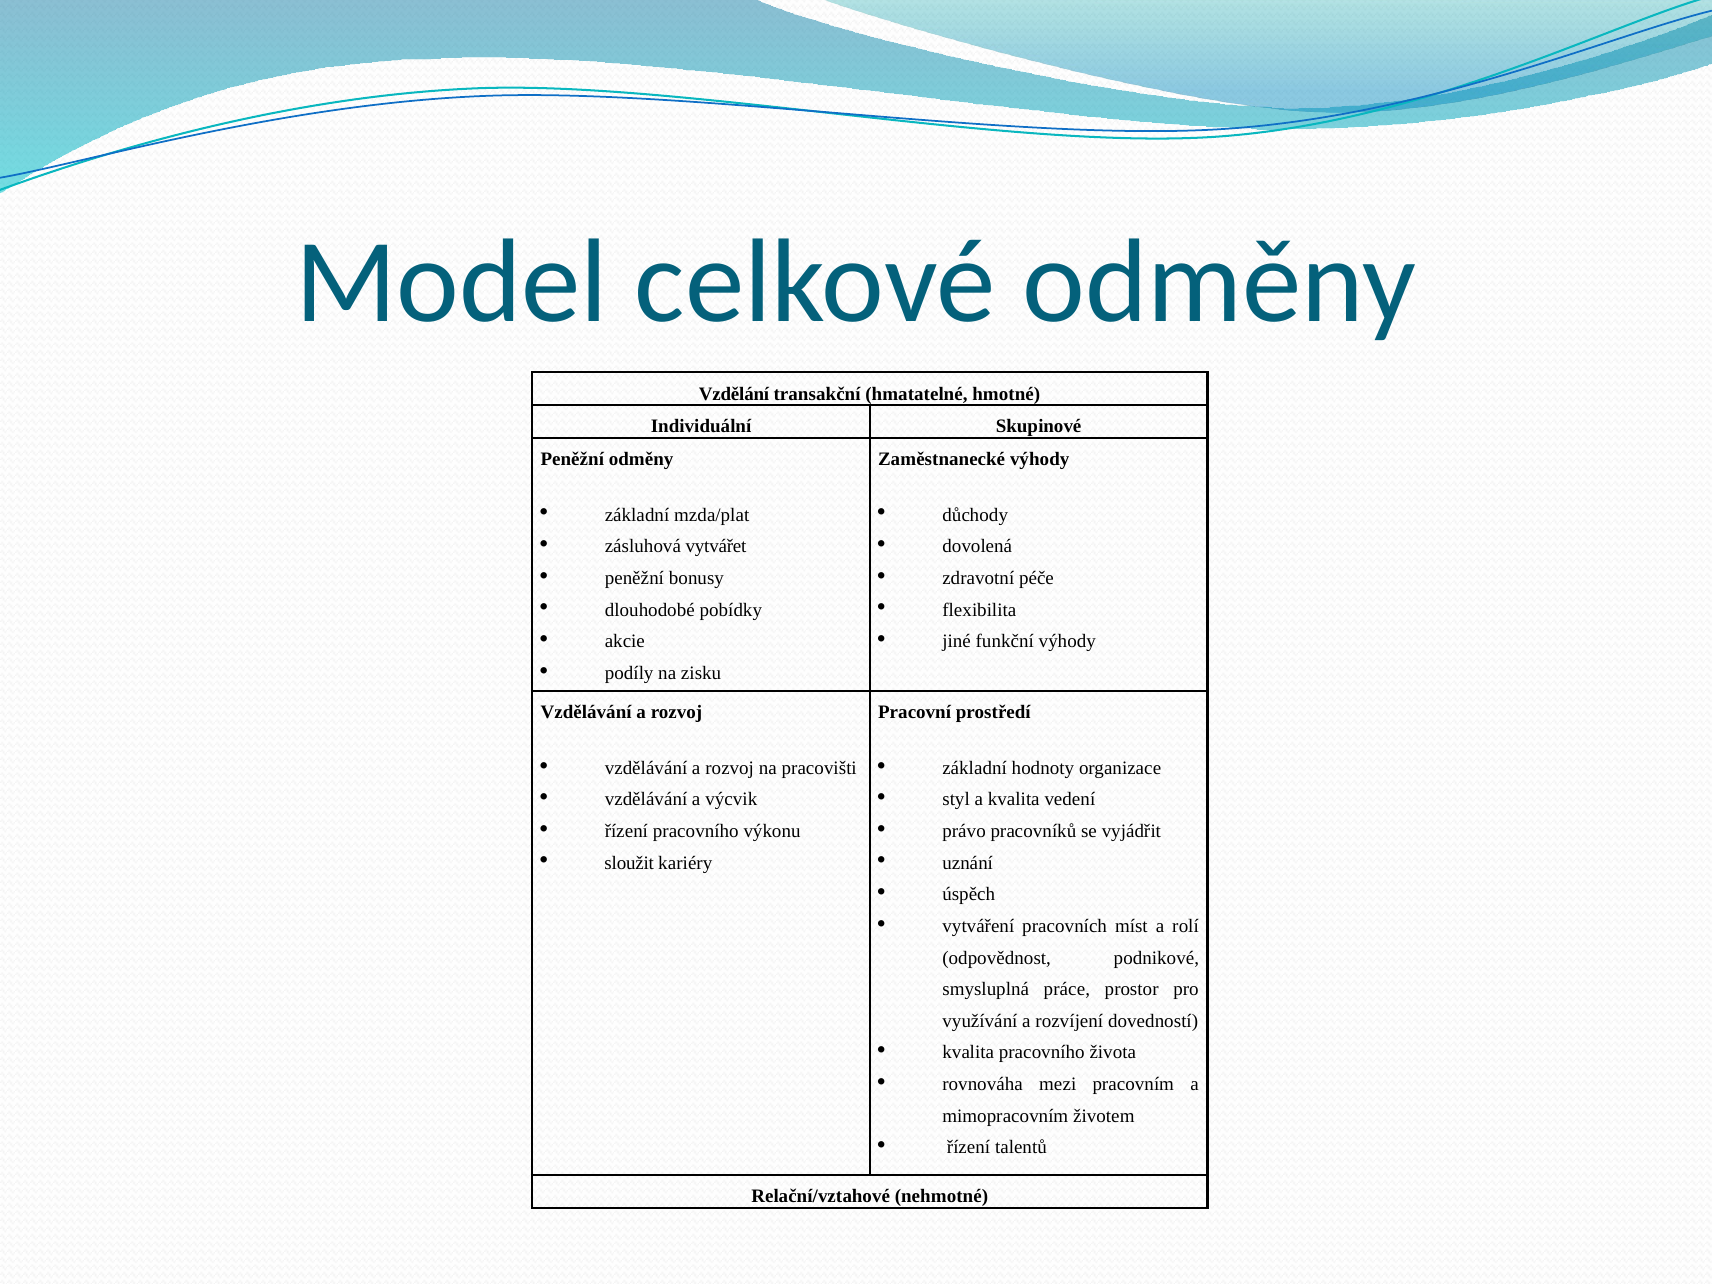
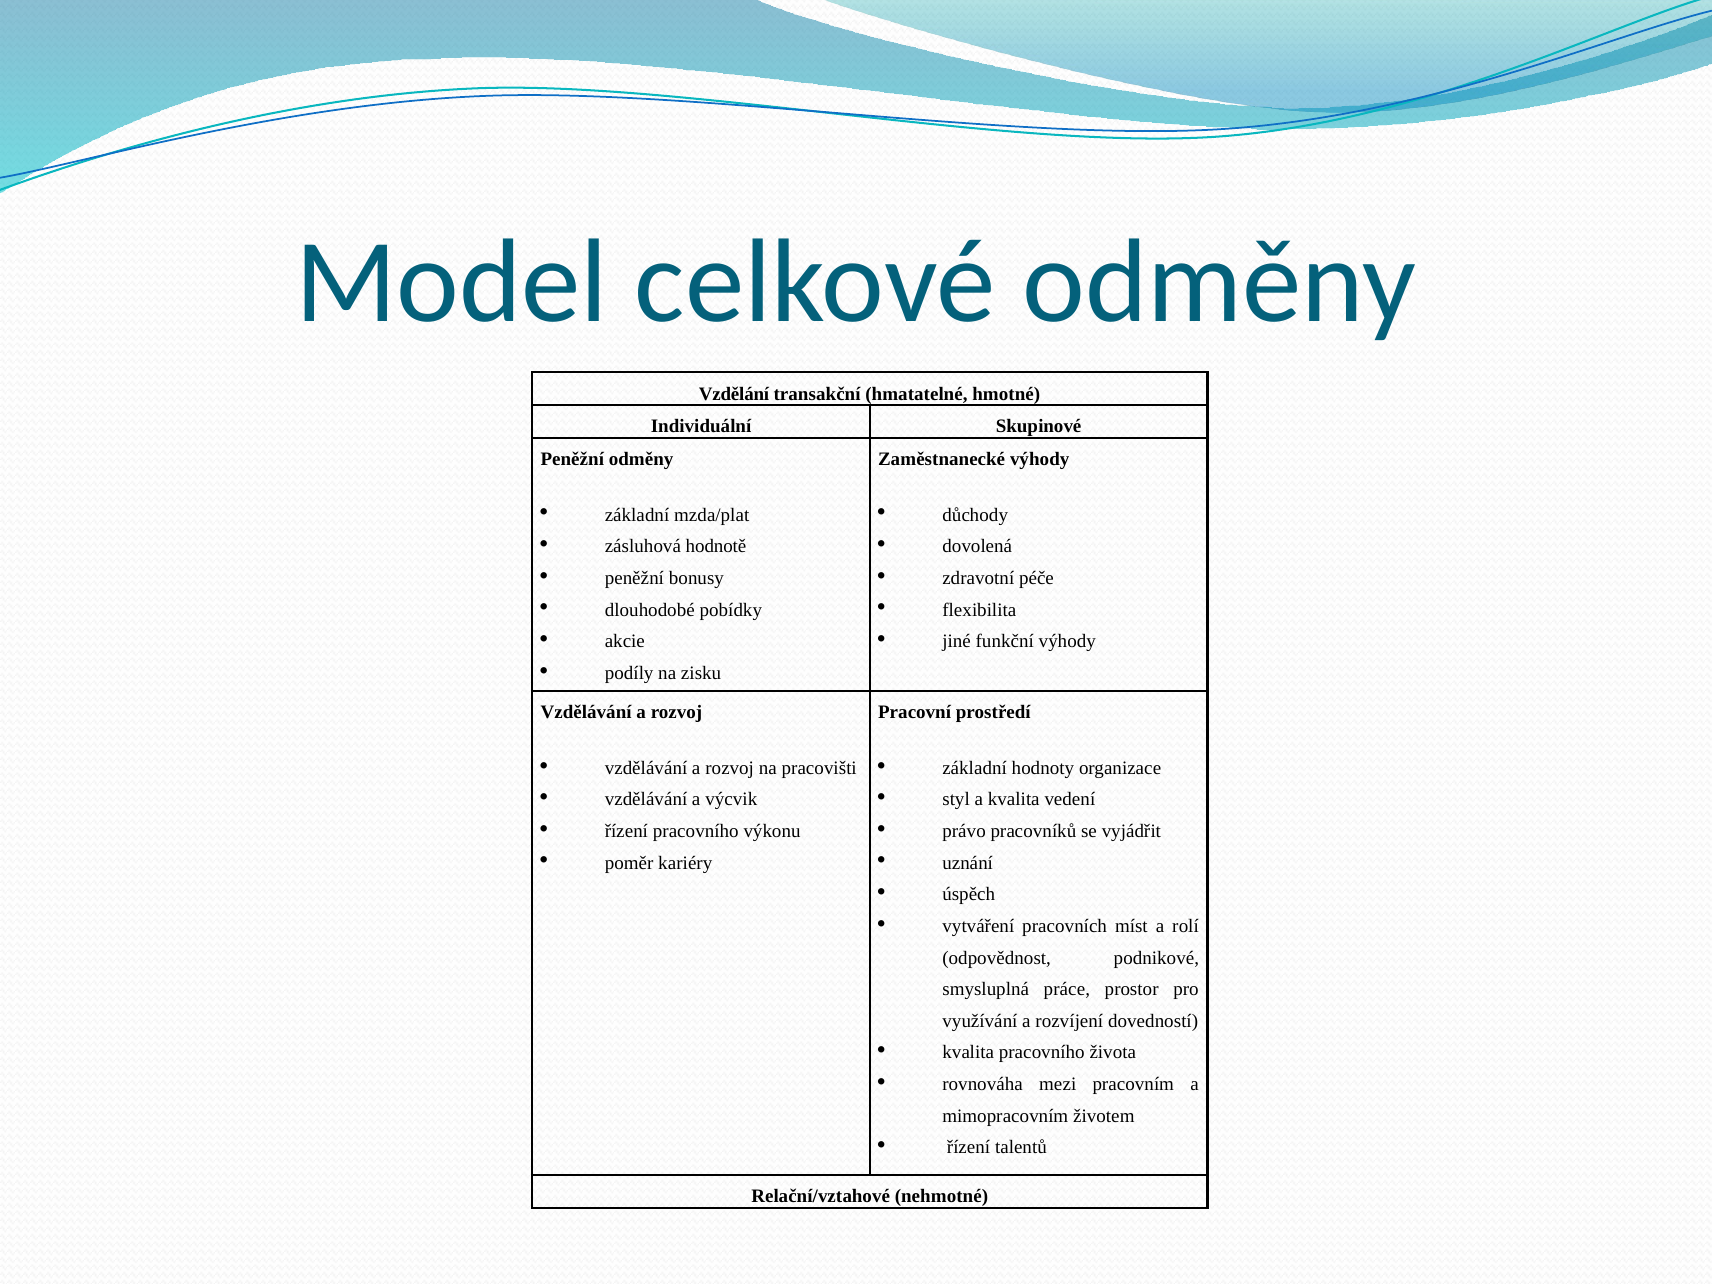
vytvářet: vytvářet -> hodnotě (716, 547)
sloužit: sloužit -> poměr (629, 863)
